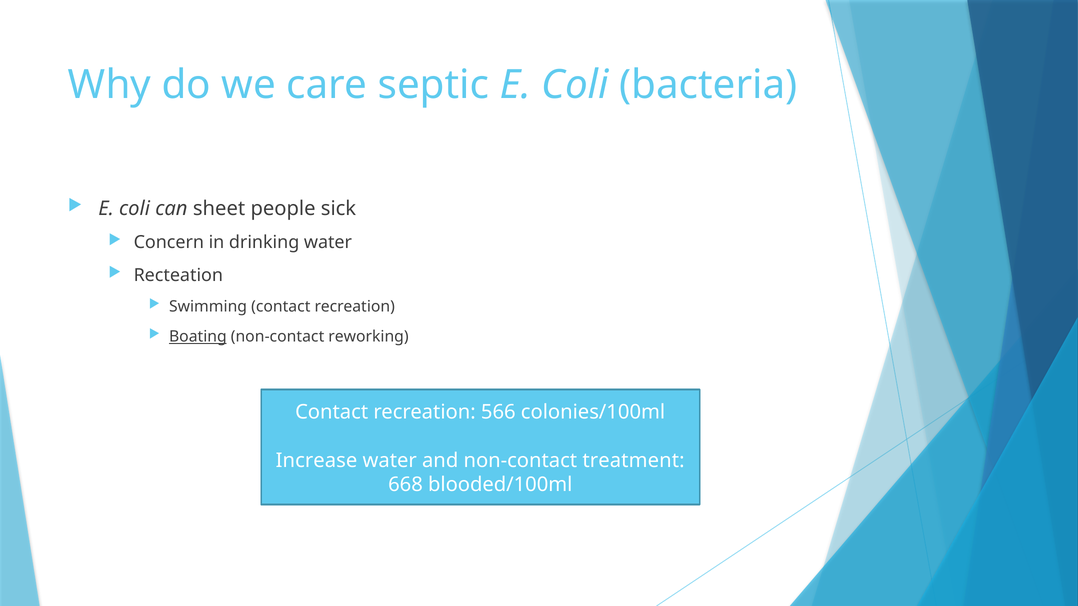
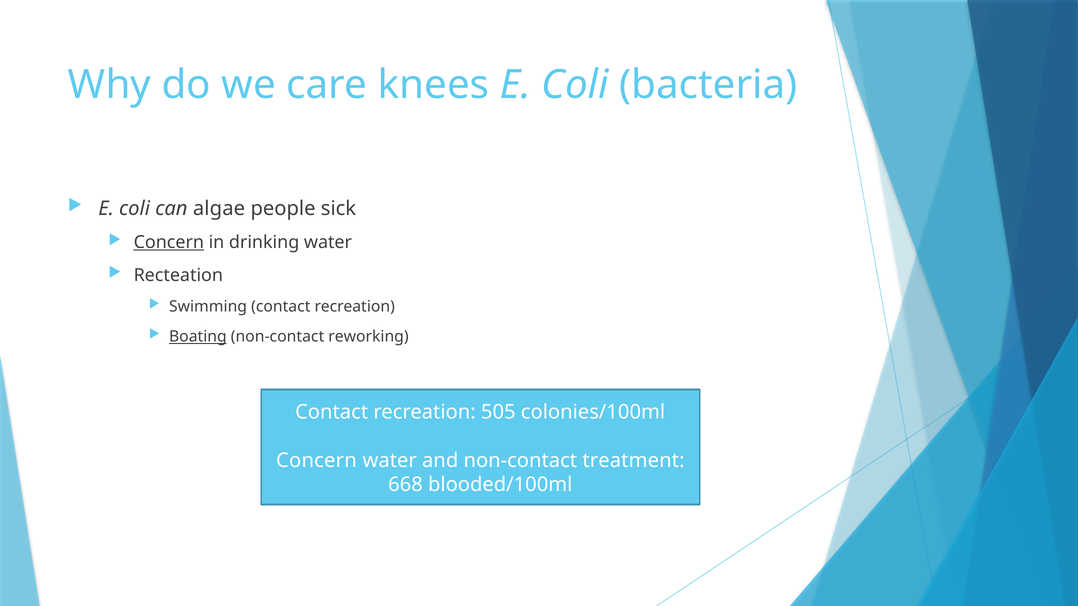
septic: septic -> knees (433, 85)
sheet: sheet -> algae (219, 209)
Concern underline: none -> present (169, 243)
566: 566 -> 505 (498, 412)
Increase: Increase -> Concern (316, 461)
